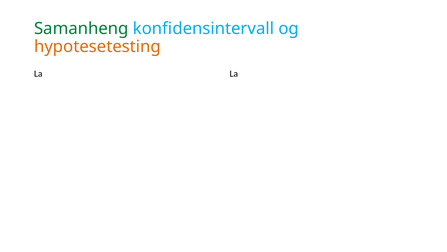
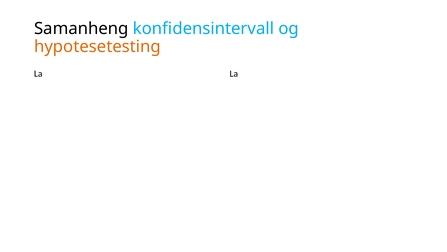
Samanheng colour: green -> black (81, 29)
